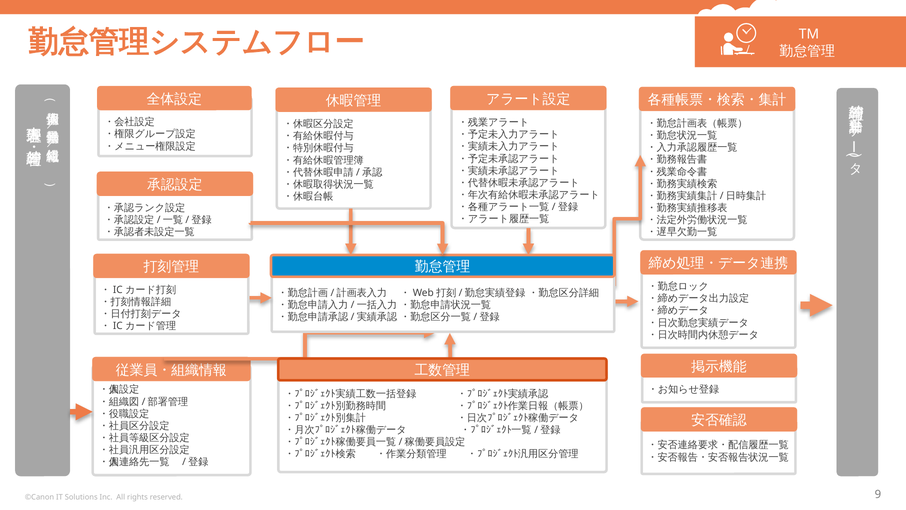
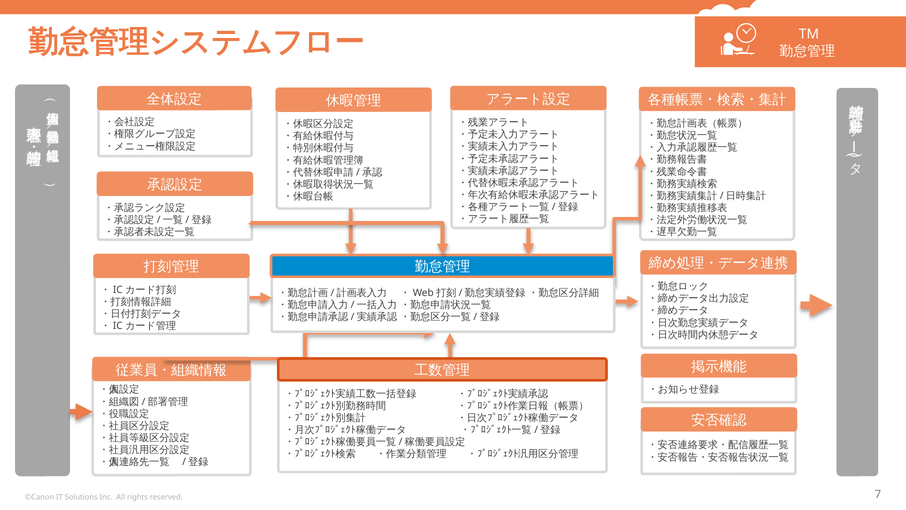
9: 9 -> 7 (878, 494)
